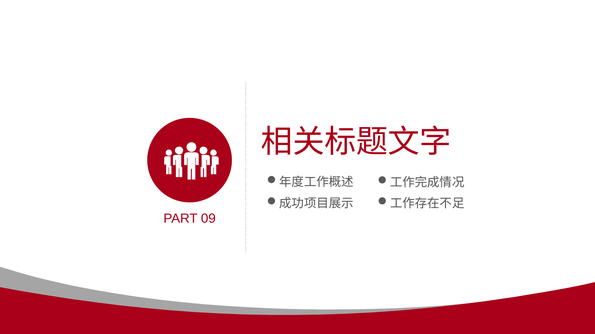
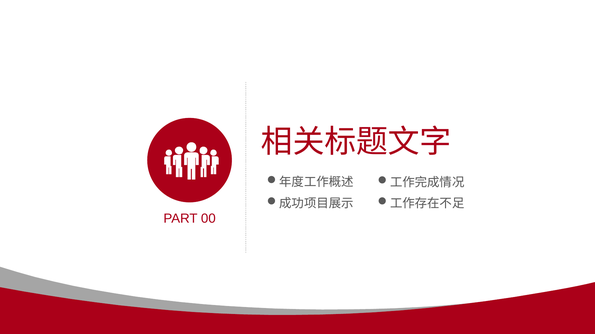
09: 09 -> 00 (208, 219)
